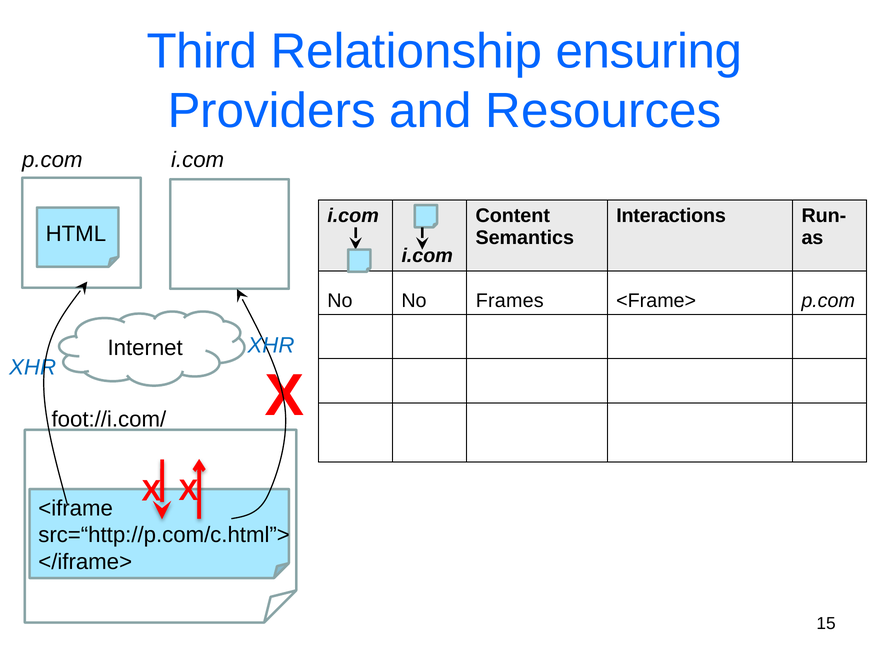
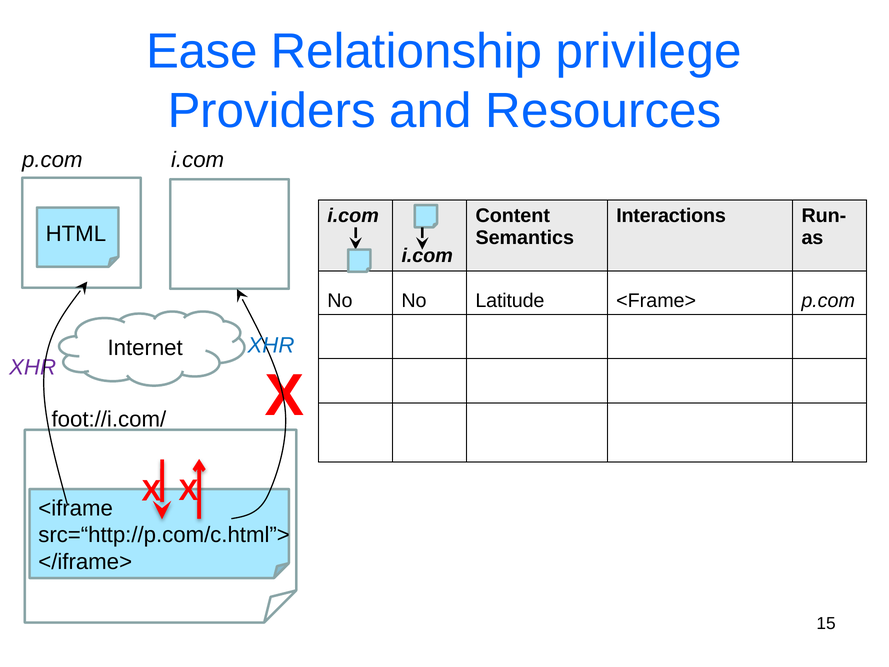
Third: Third -> Ease (202, 52)
ensuring: ensuring -> privilege (649, 52)
Frames: Frames -> Latitude (510, 301)
XHR colour: blue -> purple (33, 367)
